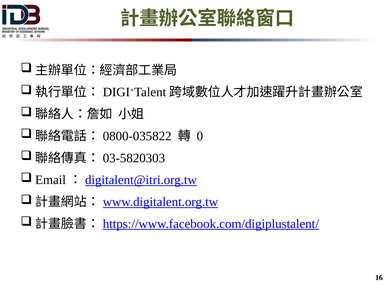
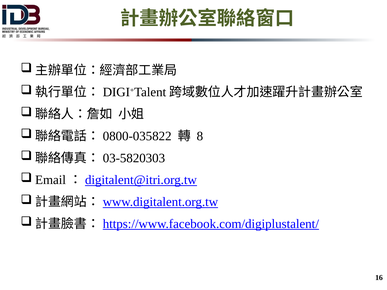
0: 0 -> 8 (200, 136)
